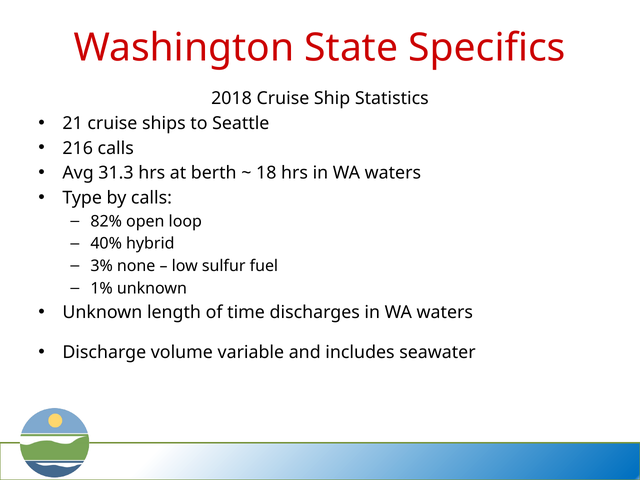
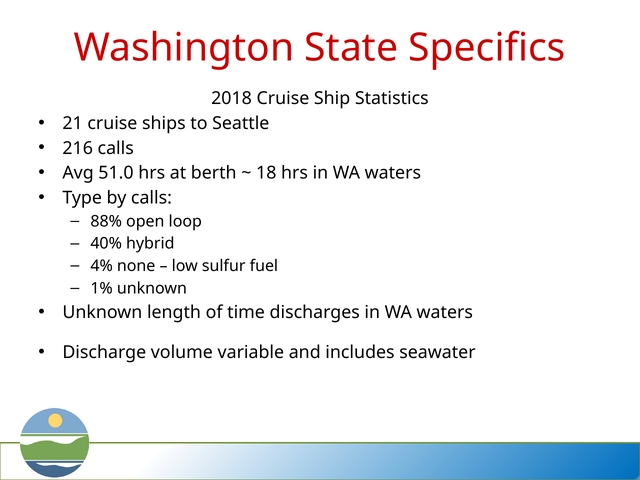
31.3: 31.3 -> 51.0 (116, 173)
82%: 82% -> 88% (106, 221)
3%: 3% -> 4% (102, 266)
